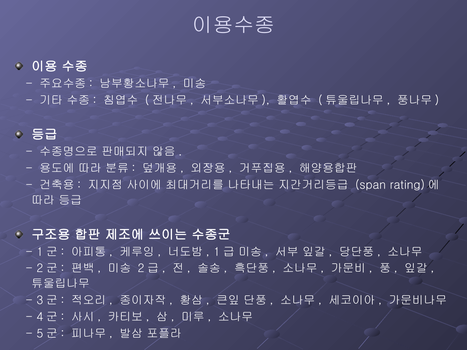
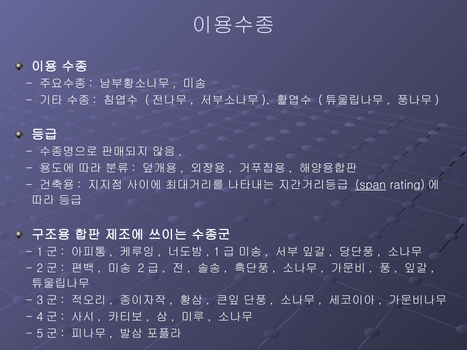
span underline: none -> present (371, 185)
